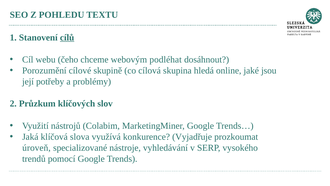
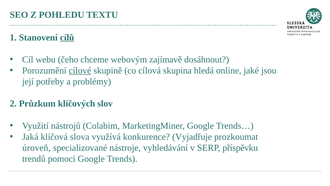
podléhat: podléhat -> zajímavě (166, 59)
cílové underline: none -> present (80, 70)
vysokého: vysokého -> příspěvku (240, 148)
